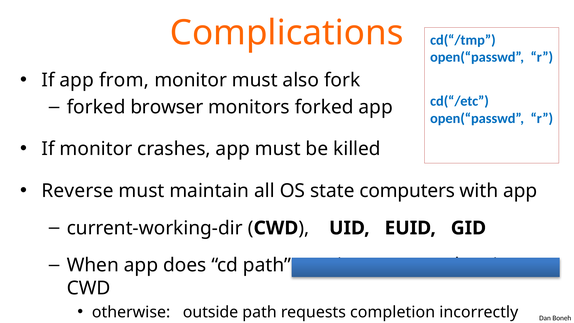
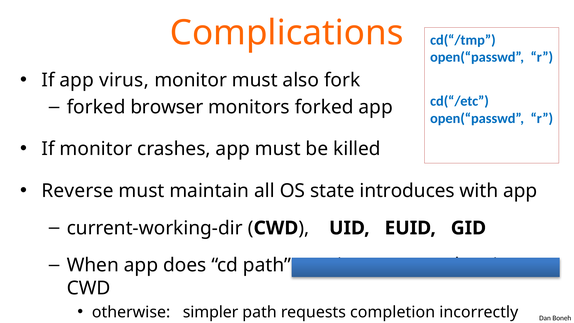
from: from -> virus (124, 80)
computers: computers -> introduces (407, 191)
outside: outside -> simpler (211, 312)
